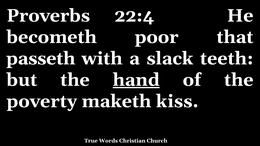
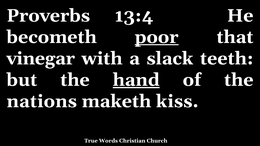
22:4: 22:4 -> 13:4 (134, 16)
poor underline: none -> present (157, 37)
passeth: passeth -> vinegar (41, 59)
poverty: poverty -> nations (42, 101)
